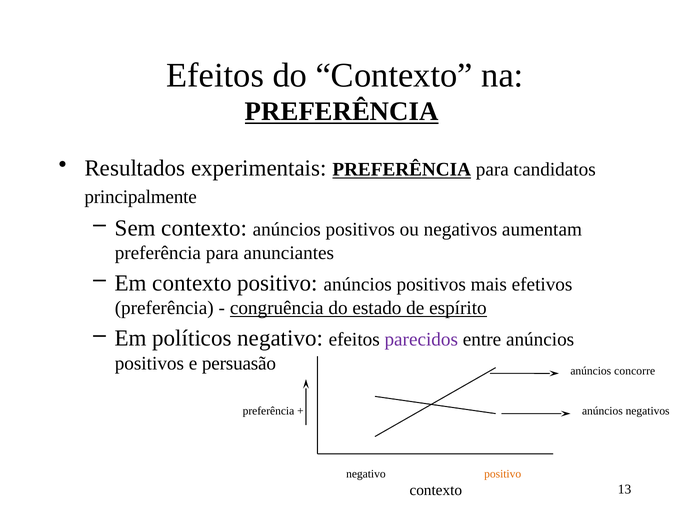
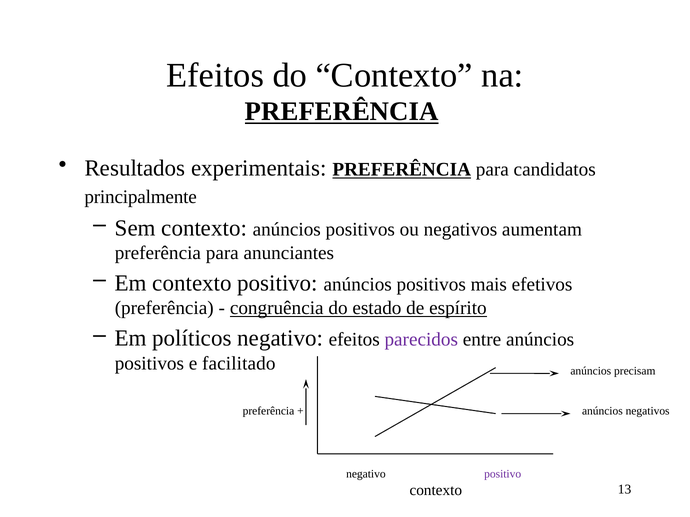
persuasão: persuasão -> facilitado (239, 364)
concorre: concorre -> precisam (635, 371)
positivo colour: orange -> purple (503, 475)
